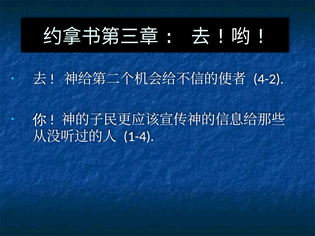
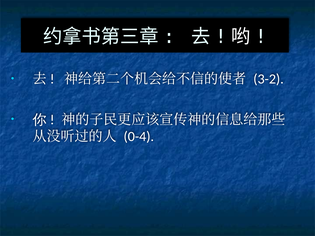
4-2: 4-2 -> 3-2 (269, 79)
1-4: 1-4 -> 0-4 (139, 137)
